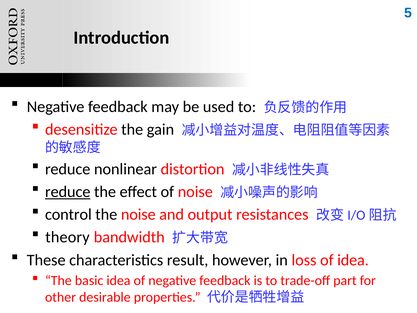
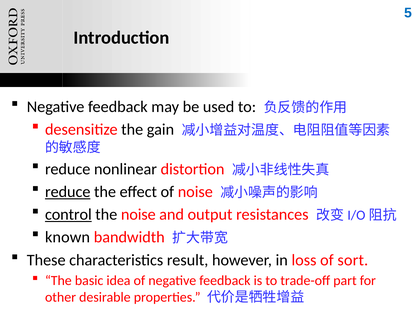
control underline: none -> present (68, 214)
theory: theory -> known (67, 237)
of idea: idea -> sort (353, 260)
